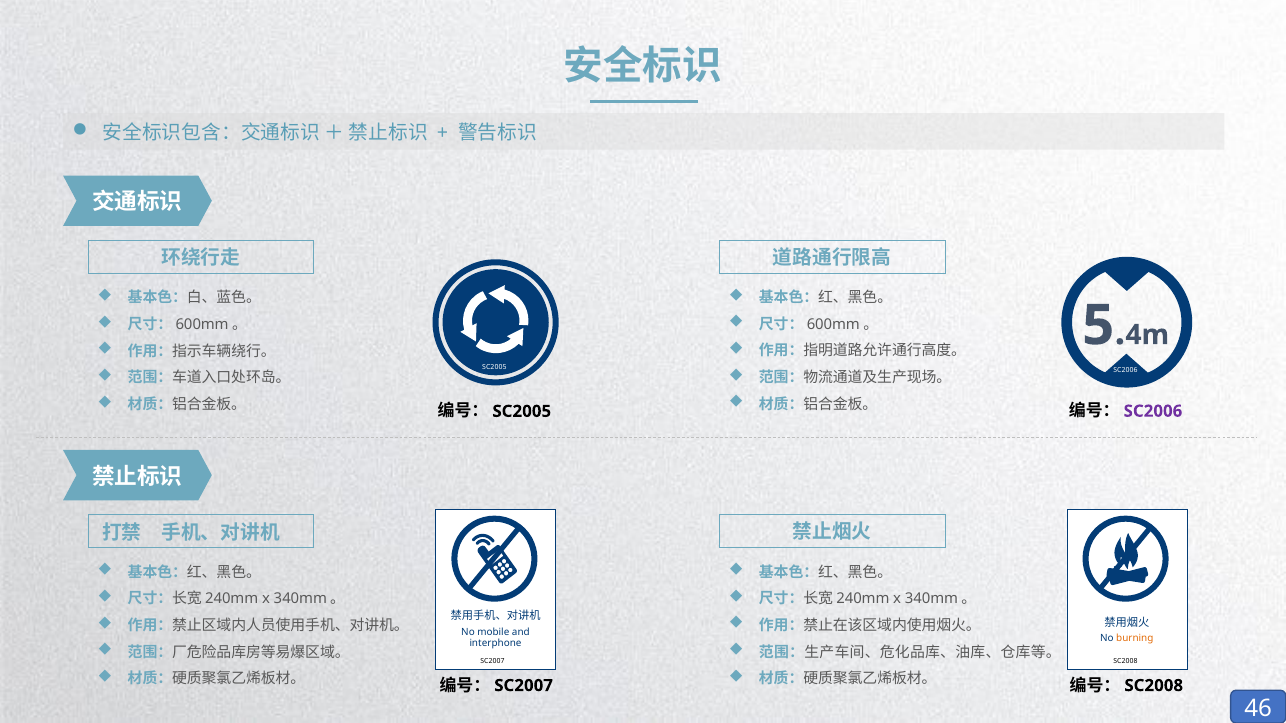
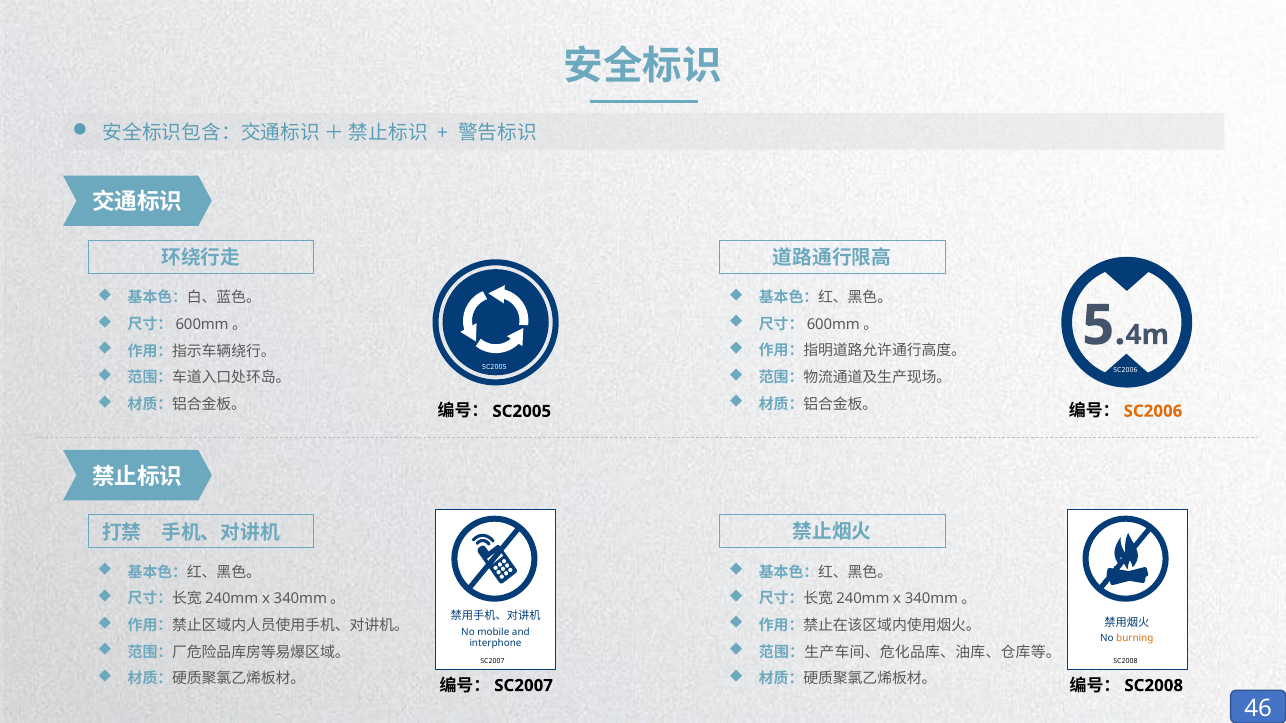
SC2006 colour: purple -> orange (1153, 411)
